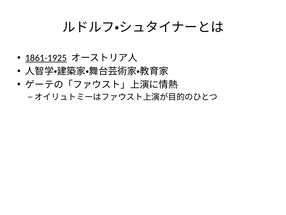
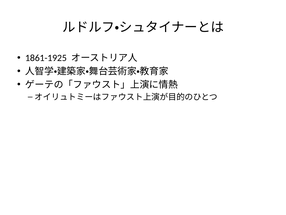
1861-1925 underline: present -> none (46, 58)
